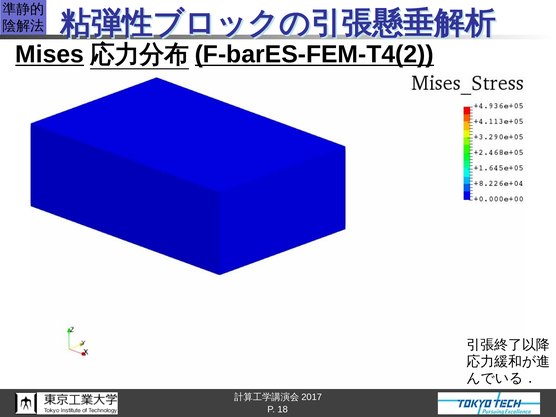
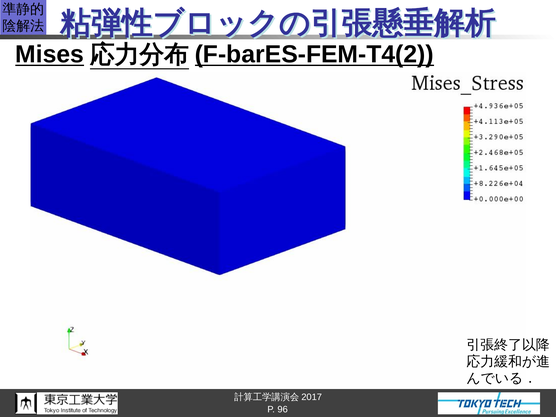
18: 18 -> 96 (283, 410)
